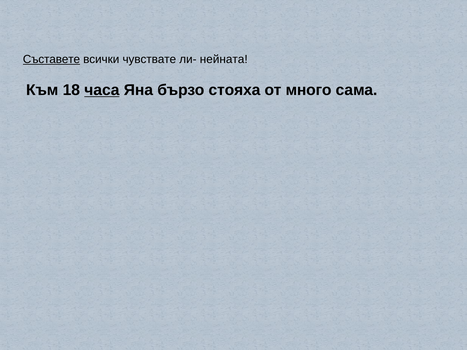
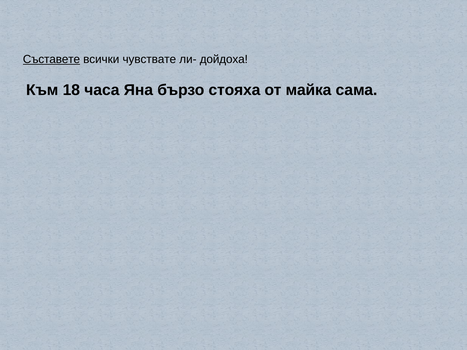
нейната: нейната -> дойдоха (224, 59)
часа underline: present -> none (102, 90)
много: много -> майка (308, 90)
